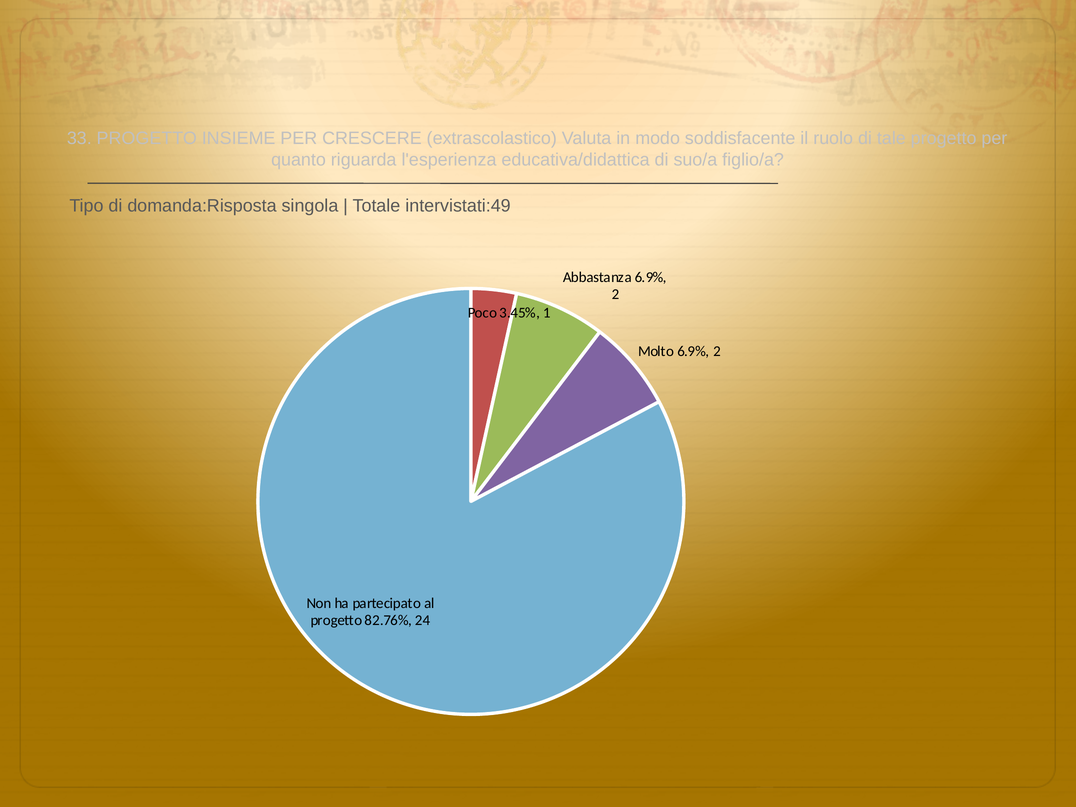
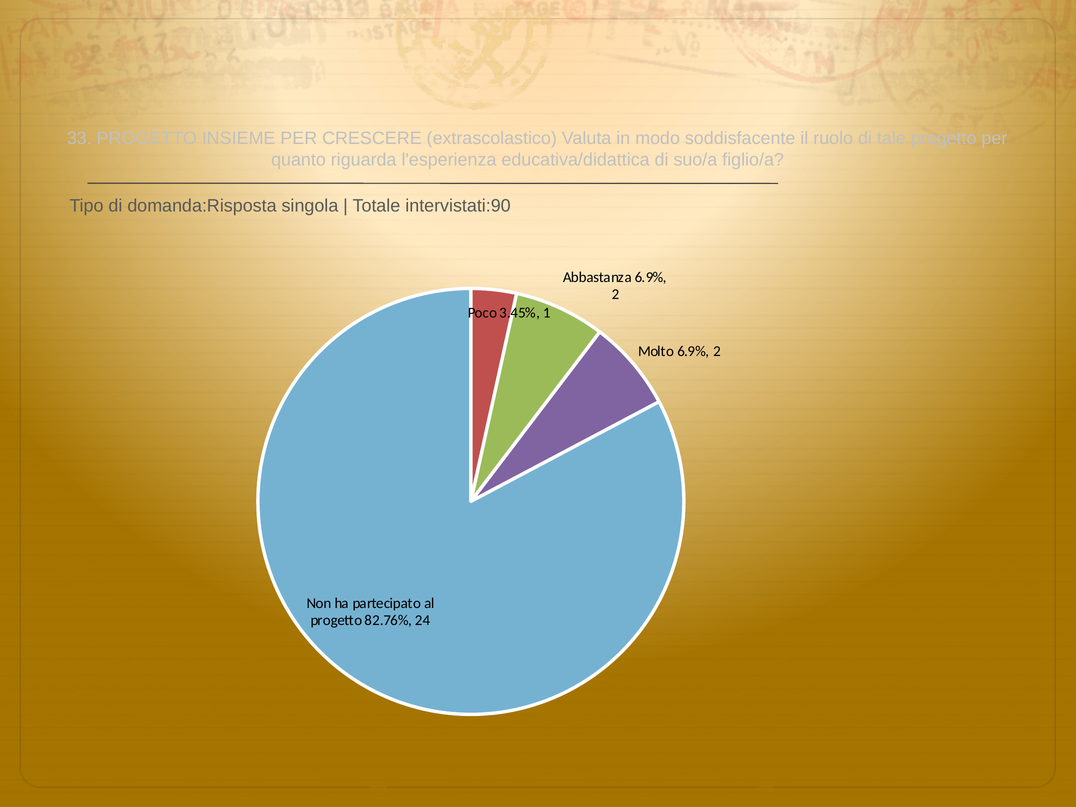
intervistati:49: intervistati:49 -> intervistati:90 (458, 206)
